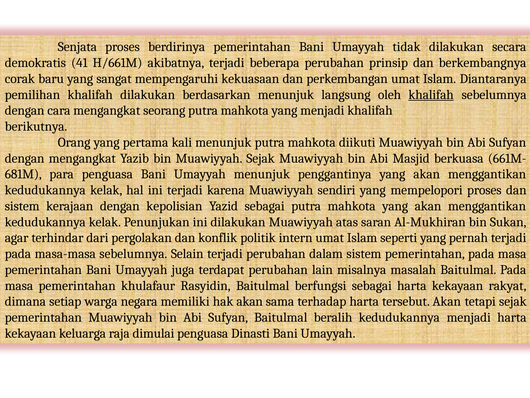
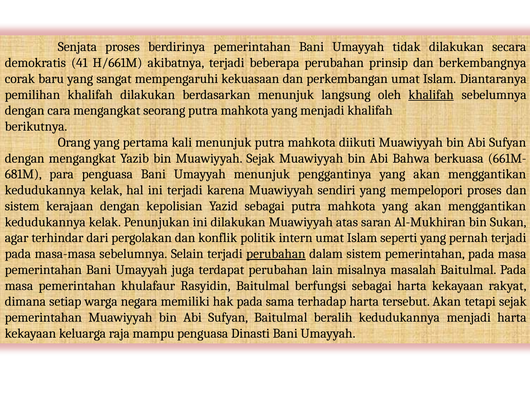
Masjid: Masjid -> Bahwa (411, 158)
perubahan underline: none -> present (276, 254)
hak akan: akan -> pada (250, 301)
dimulai: dimulai -> mampu (153, 333)
